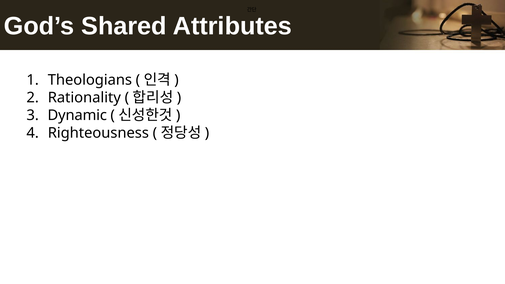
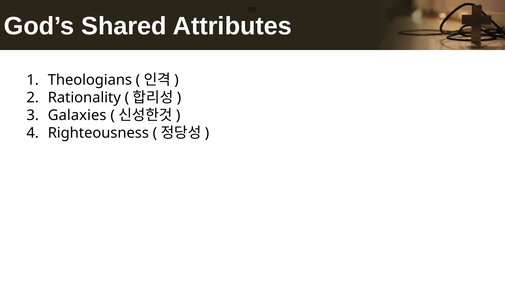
Dynamic: Dynamic -> Galaxies (77, 115)
